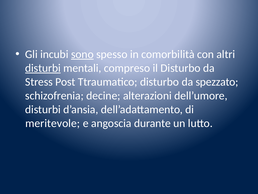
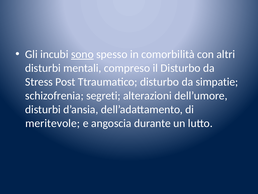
disturbi underline: present -> none (43, 68)
spezzato: spezzato -> simpatie (217, 82)
decine: decine -> segreti (103, 95)
